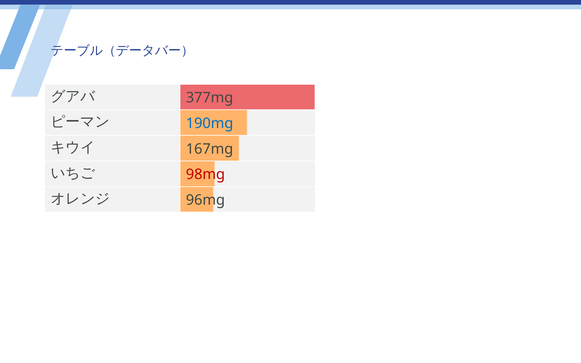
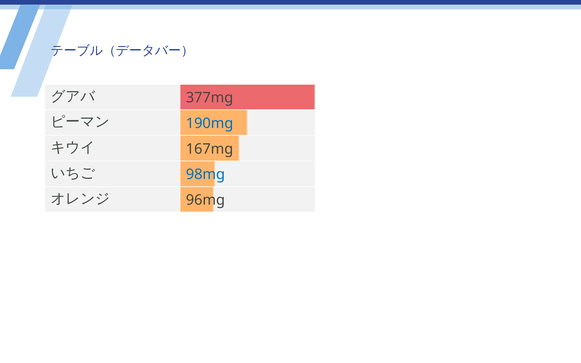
98mg colour: red -> blue (205, 175)
